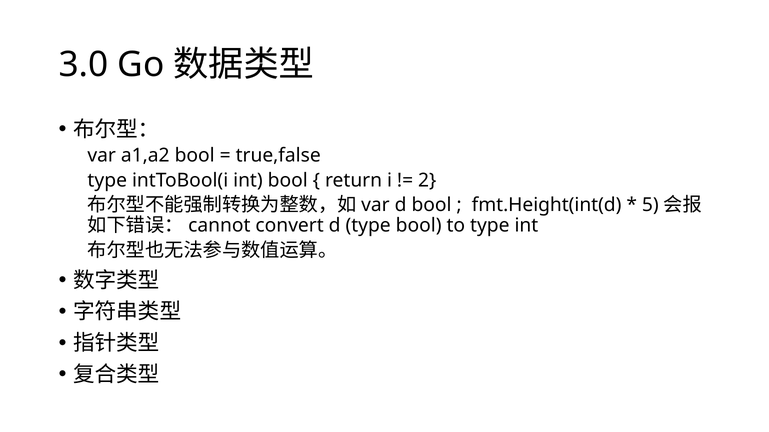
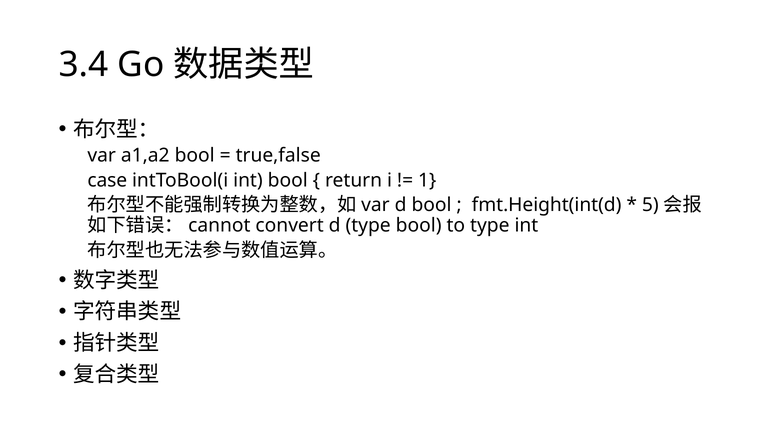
3.0: 3.0 -> 3.4 (83, 65)
type: type -> case (107, 180)
2: 2 -> 1 (427, 180)
